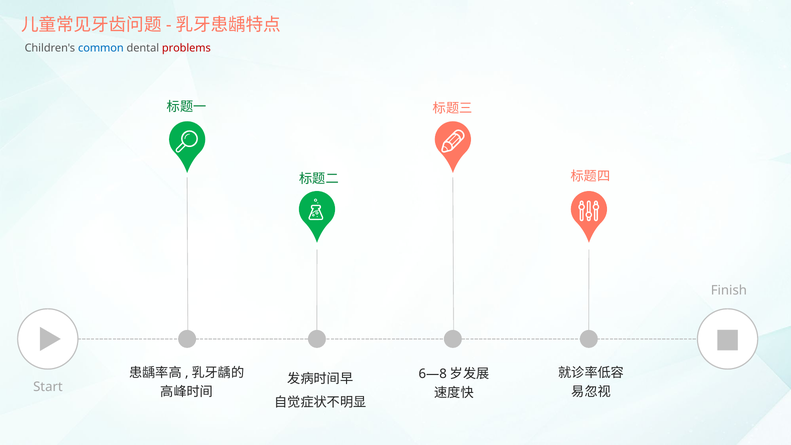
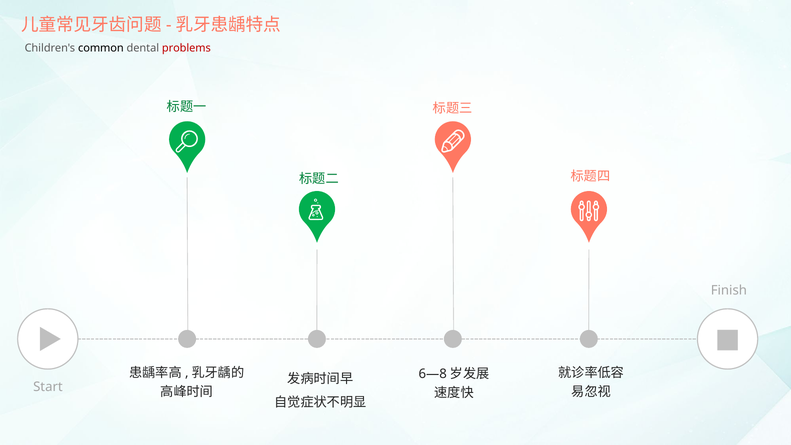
common colour: blue -> black (101, 48)
